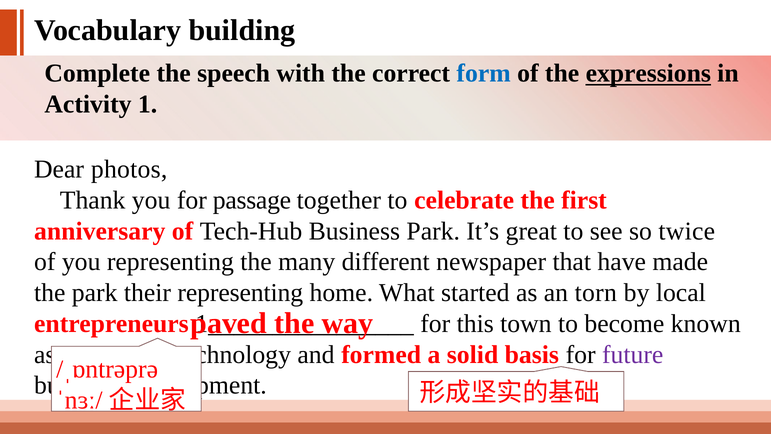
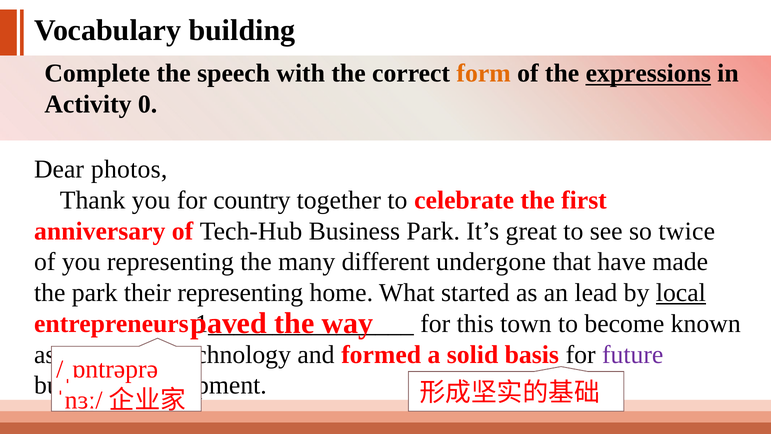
form colour: blue -> orange (484, 73)
1: 1 -> 0 (148, 104)
passage: passage -> country (252, 200)
newspaper: newspaper -> undergone (491, 262)
torn: torn -> lead (596, 293)
local underline: none -> present (681, 293)
